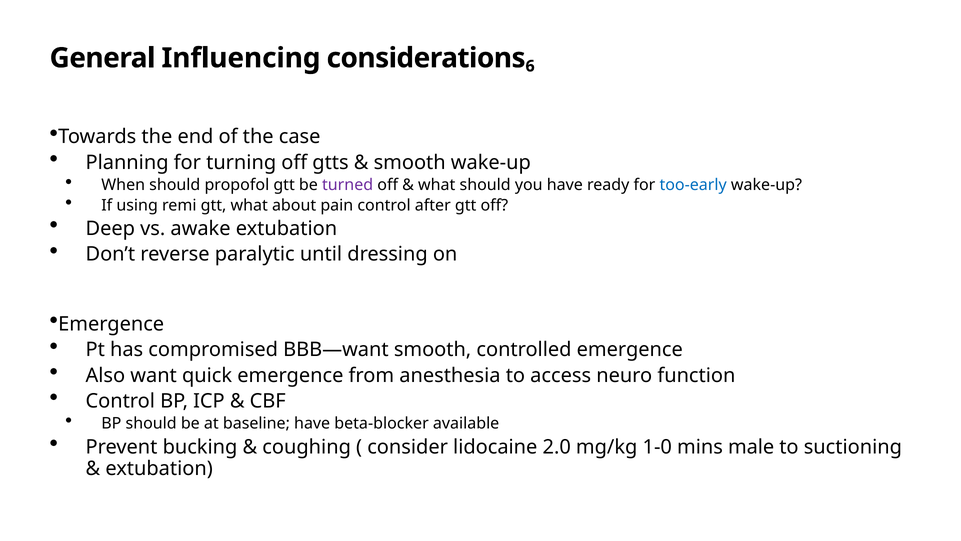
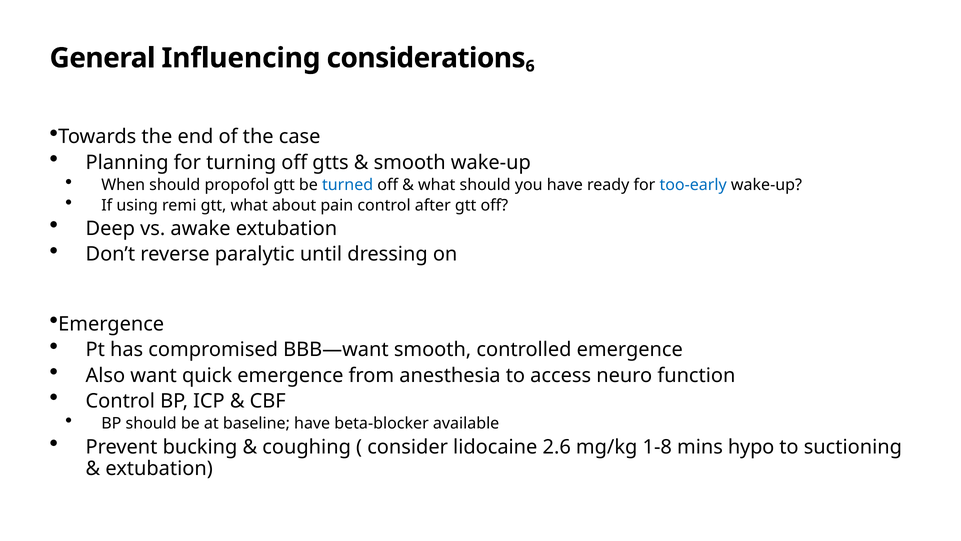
turned colour: purple -> blue (348, 185)
2.0: 2.0 -> 2.6 (557, 447)
1-0: 1-0 -> 1-8 (657, 447)
male: male -> hypo (751, 447)
